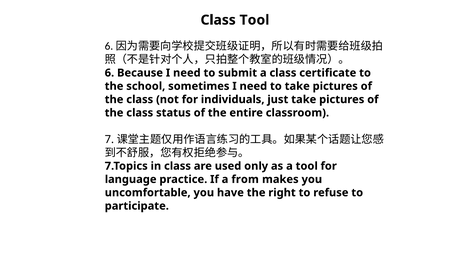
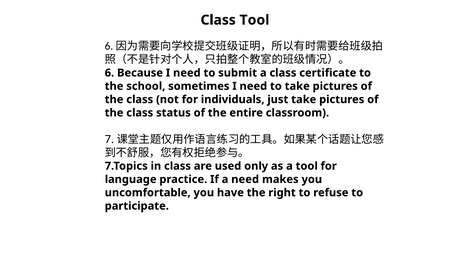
a from: from -> need (245, 180)
